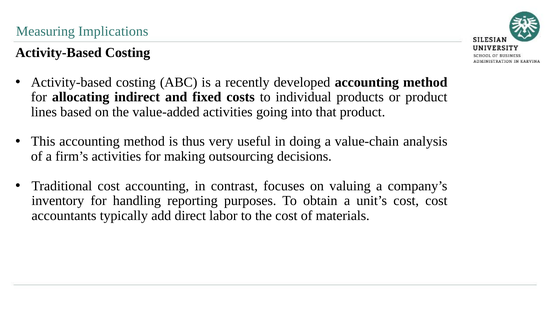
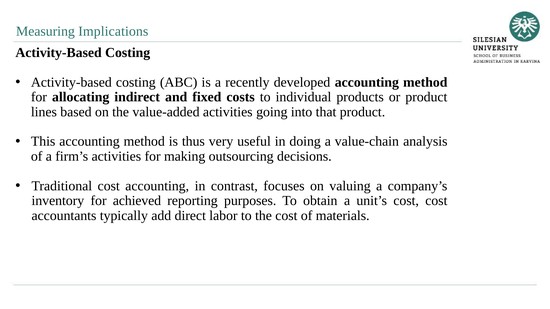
handling: handling -> achieved (137, 201)
